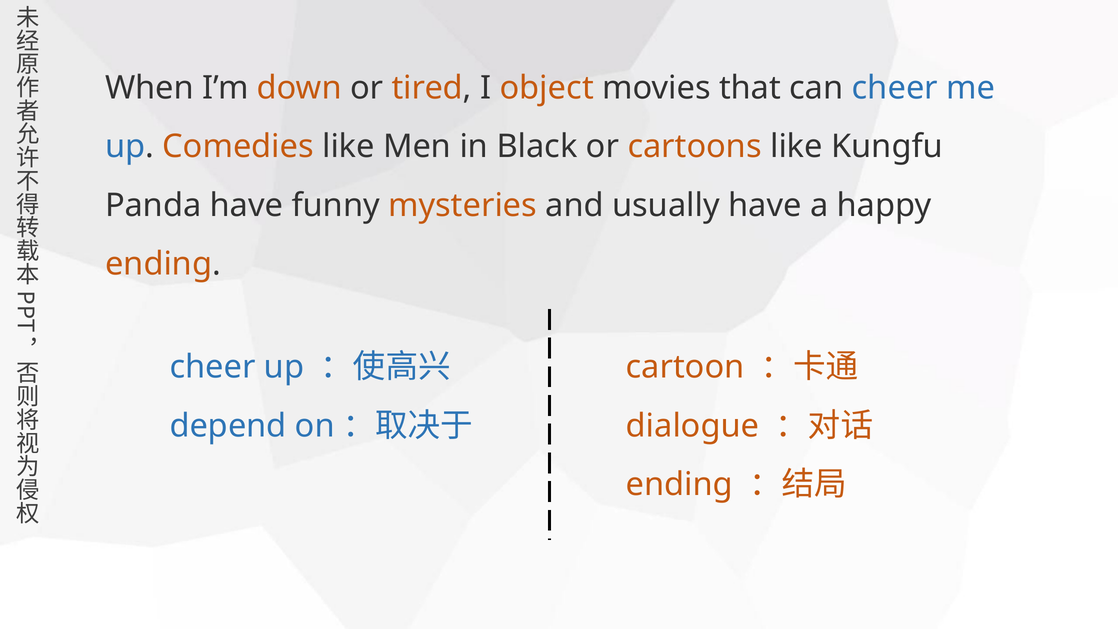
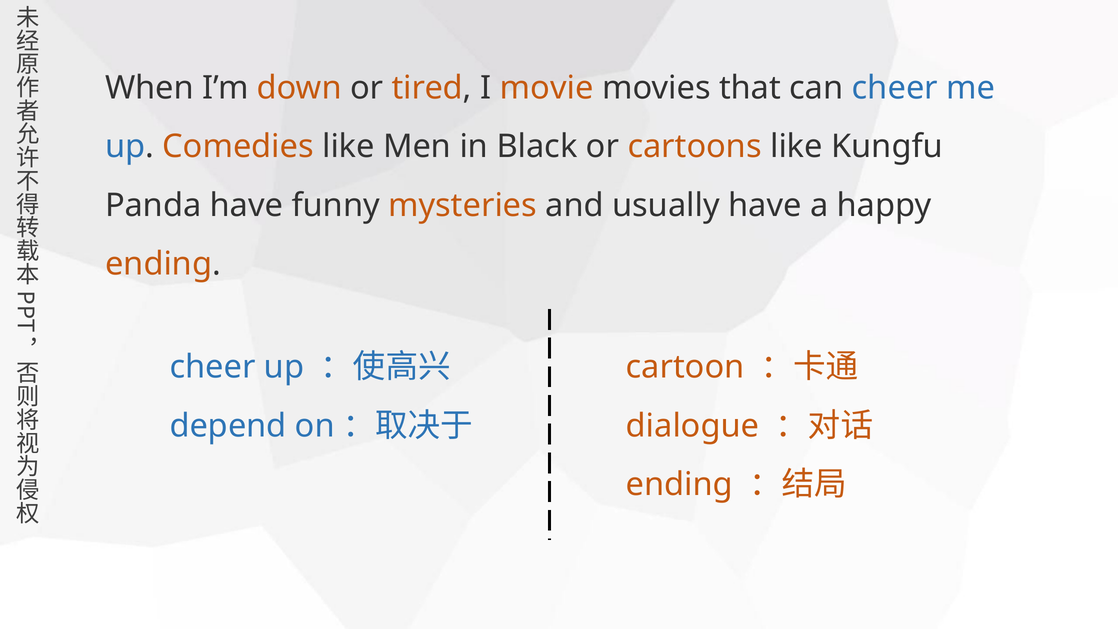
object: object -> movie (547, 88)
